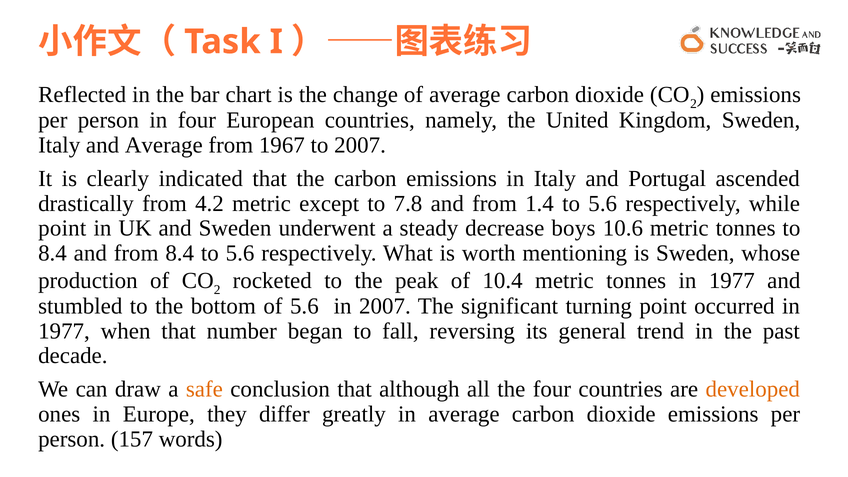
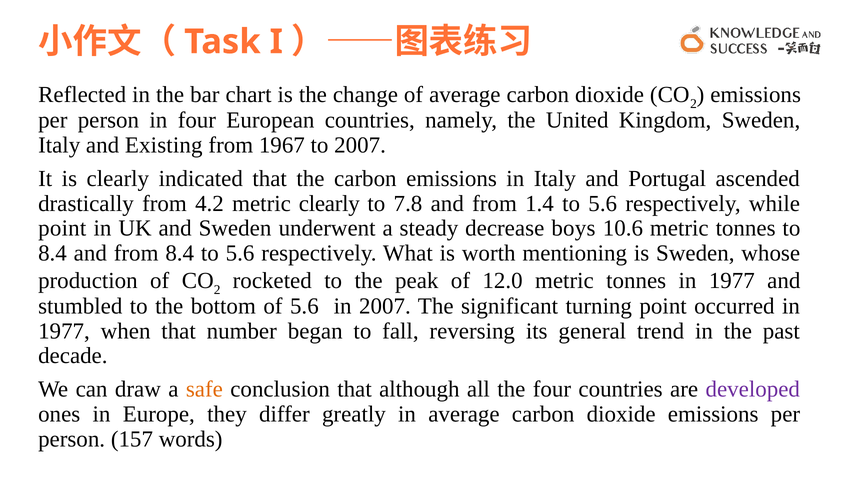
and Average: Average -> Existing (164, 145)
metric except: except -> clearly (329, 204)
10.4: 10.4 -> 12.0 (503, 281)
developed colour: orange -> purple (753, 389)
